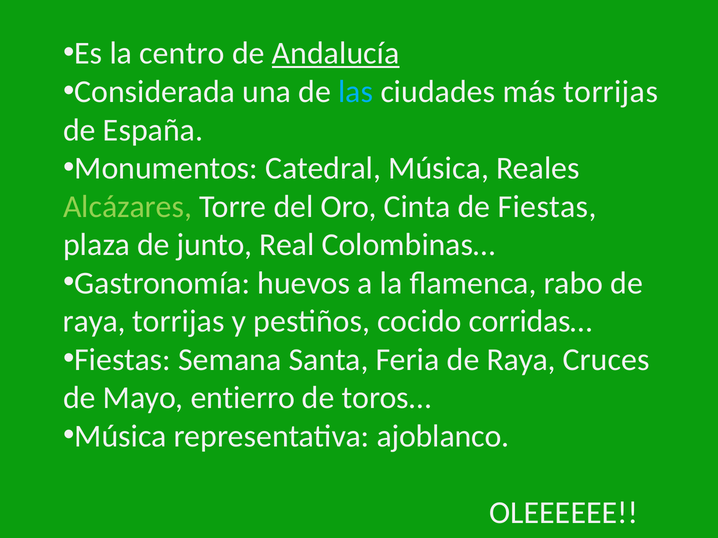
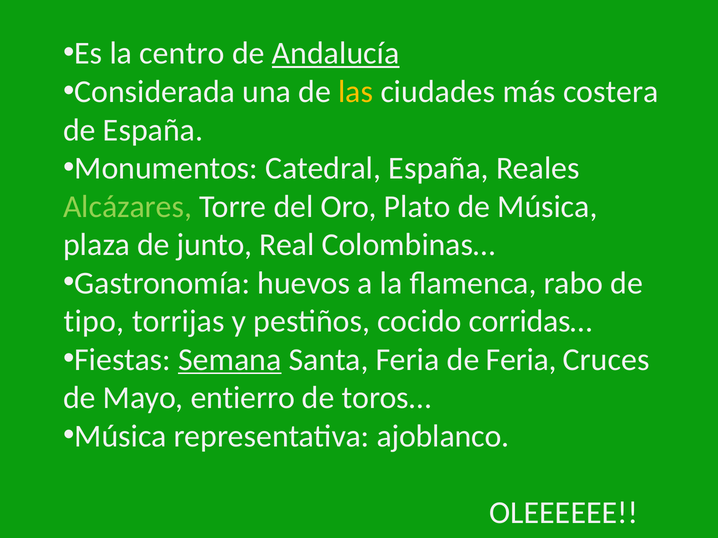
las colour: light blue -> yellow (356, 92)
más torrijas: torrijas -> costera (611, 92)
Catedral Música: Música -> España (439, 168)
Cinta: Cinta -> Plato (417, 207)
de Fiestas: Fiestas -> Música (547, 207)
raya: raya -> tipo (94, 322)
Semana underline: none -> present (230, 360)
Feria de Raya: Raya -> Feria (521, 360)
